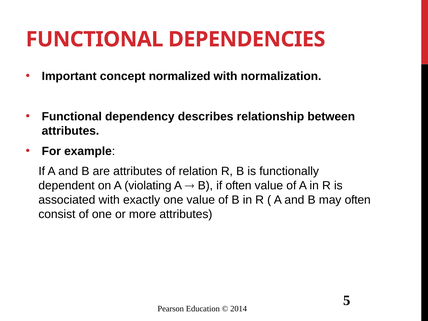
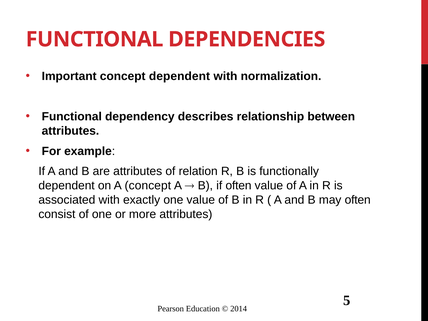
concept normalized: normalized -> dependent (179, 76)
A violating: violating -> concept (148, 186)
